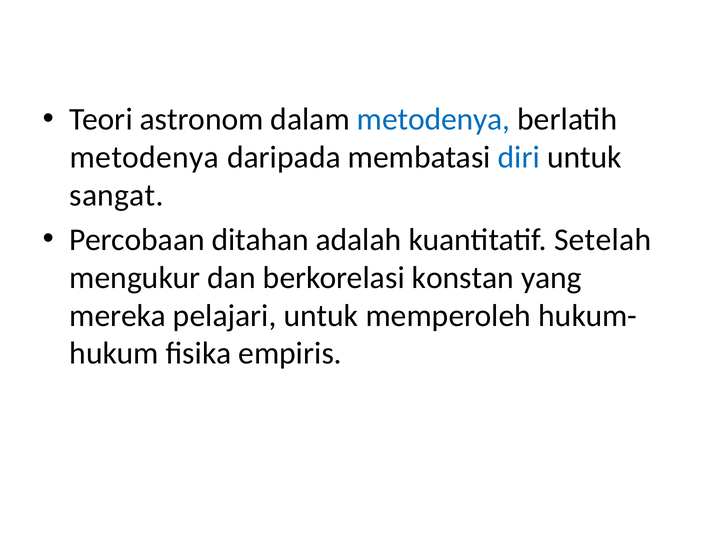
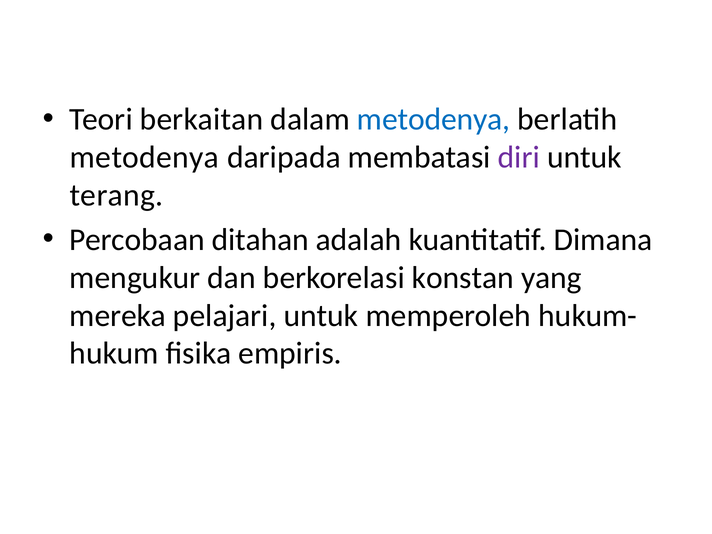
astronom: astronom -> berkaitan (201, 119)
diri colour: blue -> purple (519, 157)
sangat: sangat -> terang (117, 195)
Setelah: Setelah -> Dimana (603, 240)
